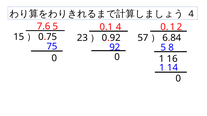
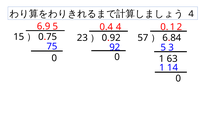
7.6: 7.6 -> 6.9 (44, 26)
0.1: 0.1 -> 0.4 (106, 27)
8: 8 -> 3 (171, 48)
16: 16 -> 63 (172, 59)
